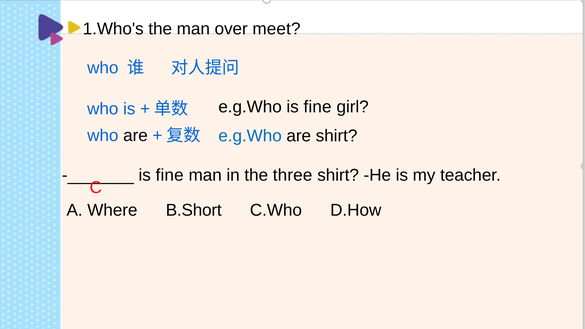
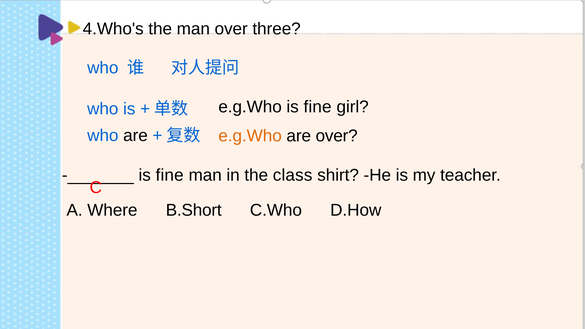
1.Who's: 1.Who's -> 4.Who's (113, 29)
meet: meet -> three (277, 29)
e.g.Who colour: blue -> orange (250, 136)
are shirt: shirt -> over (337, 136)
three: three -> class (293, 175)
